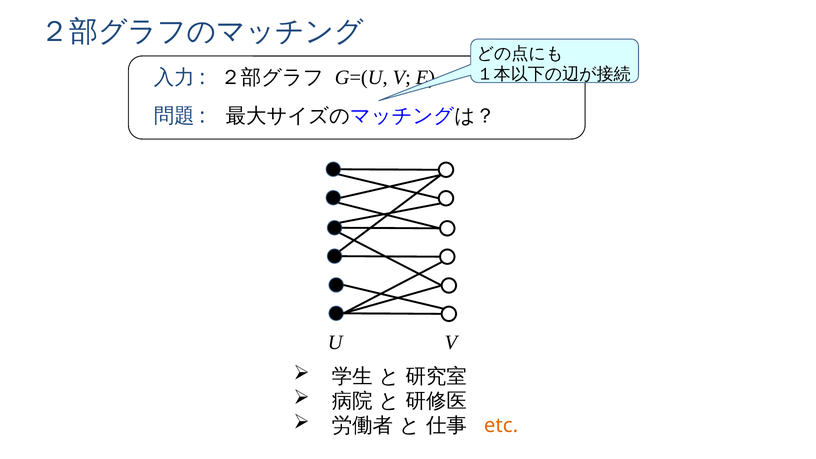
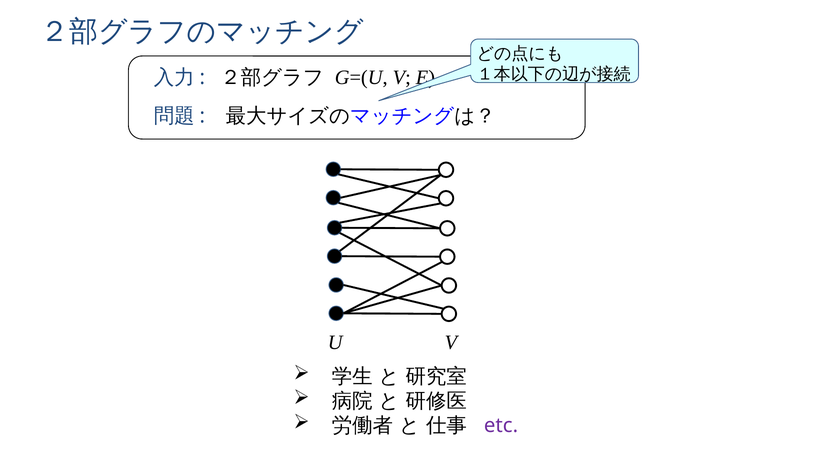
etc colour: orange -> purple (501, 425)
